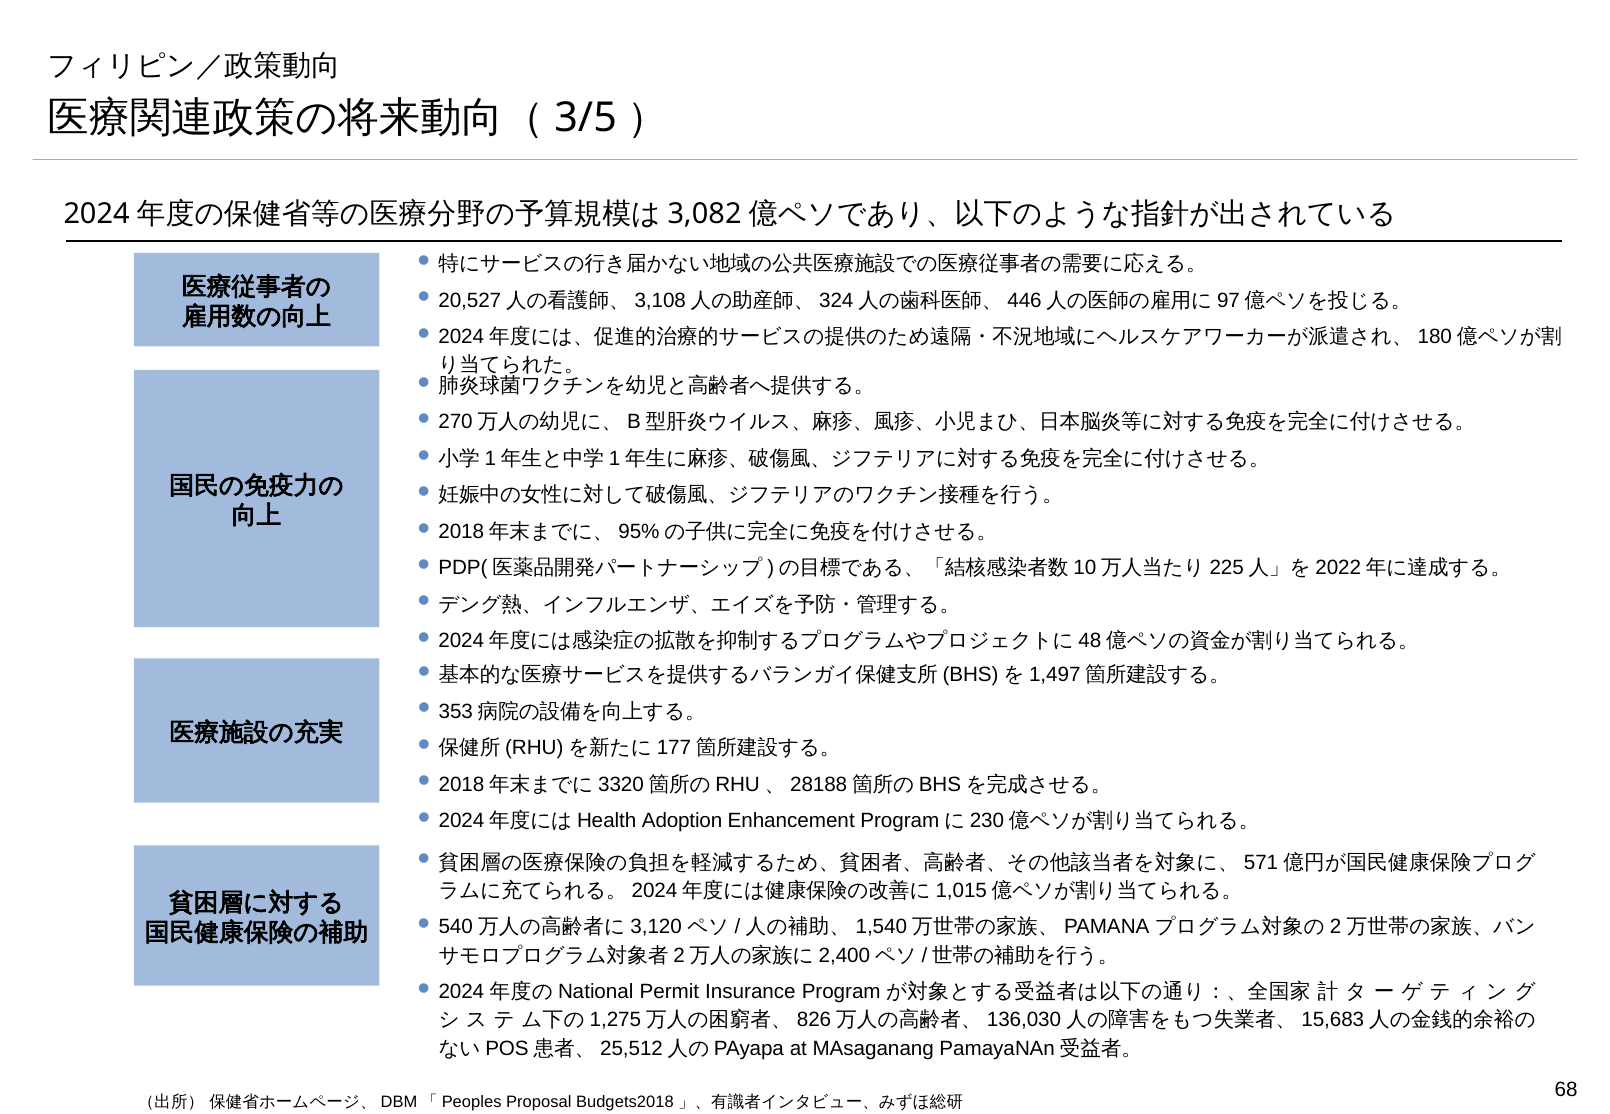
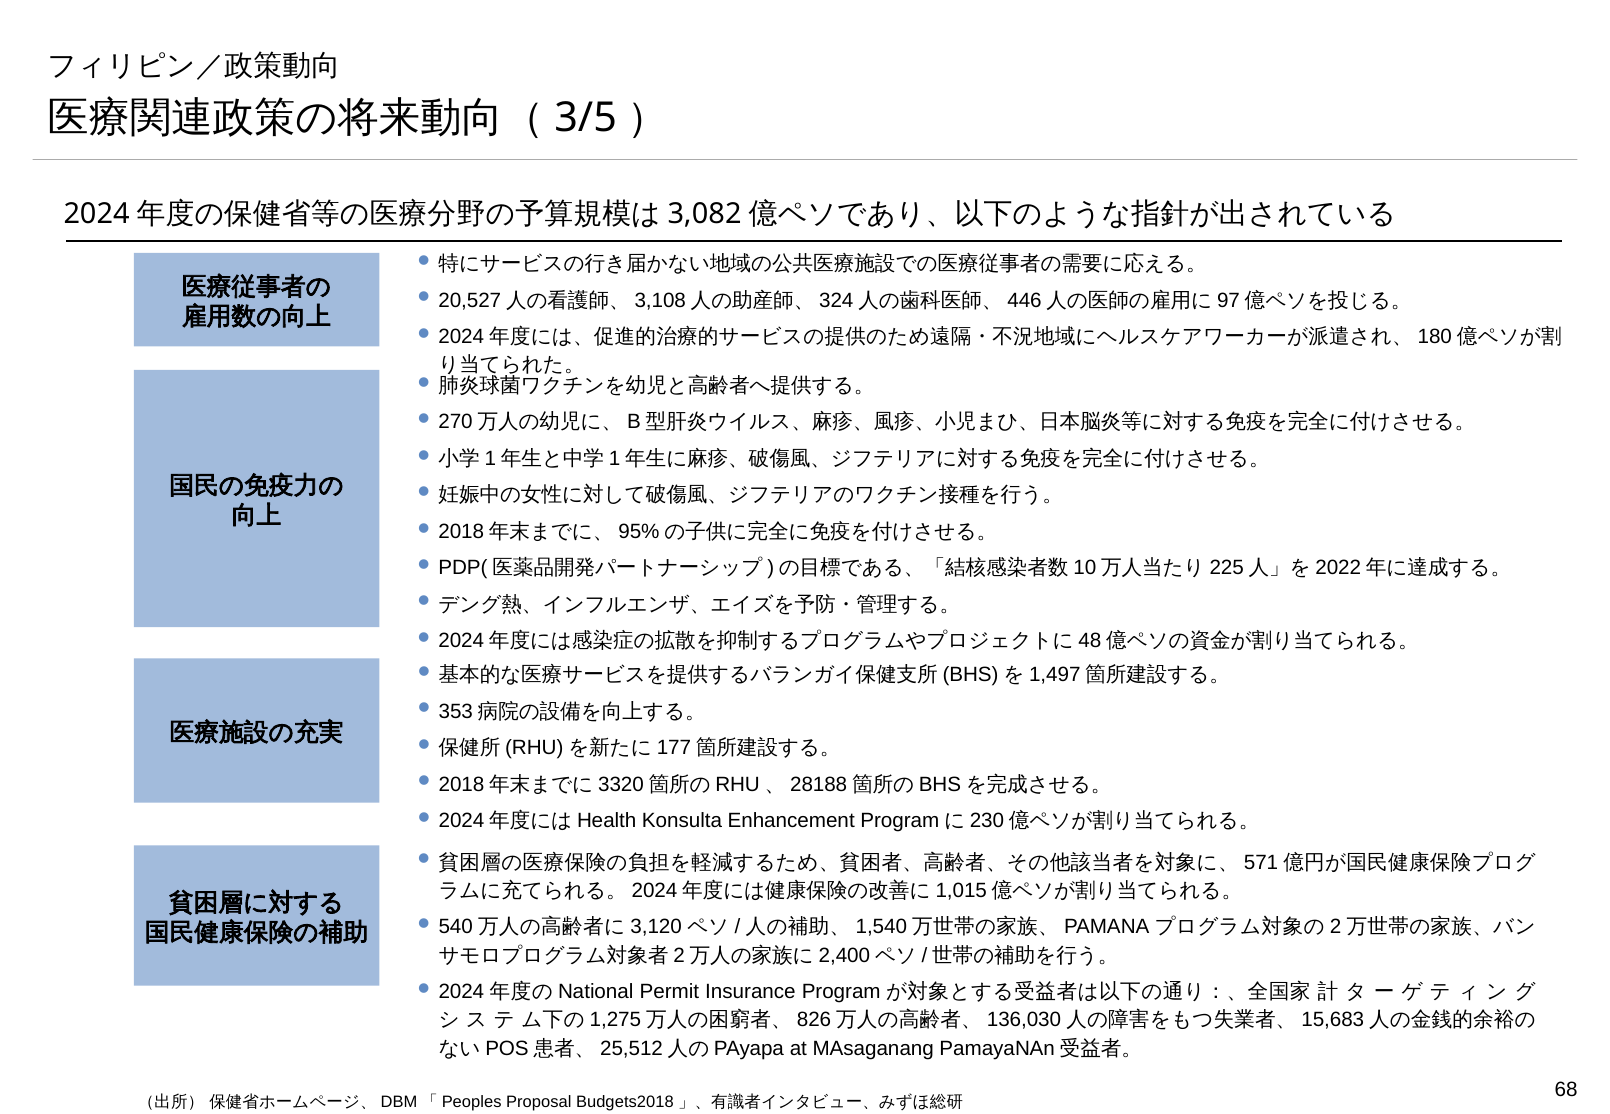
Adoption: Adoption -> Konsulta (682, 822)
